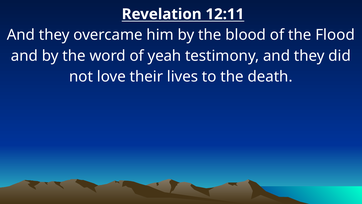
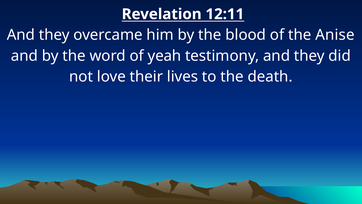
Flood: Flood -> Anise (335, 35)
